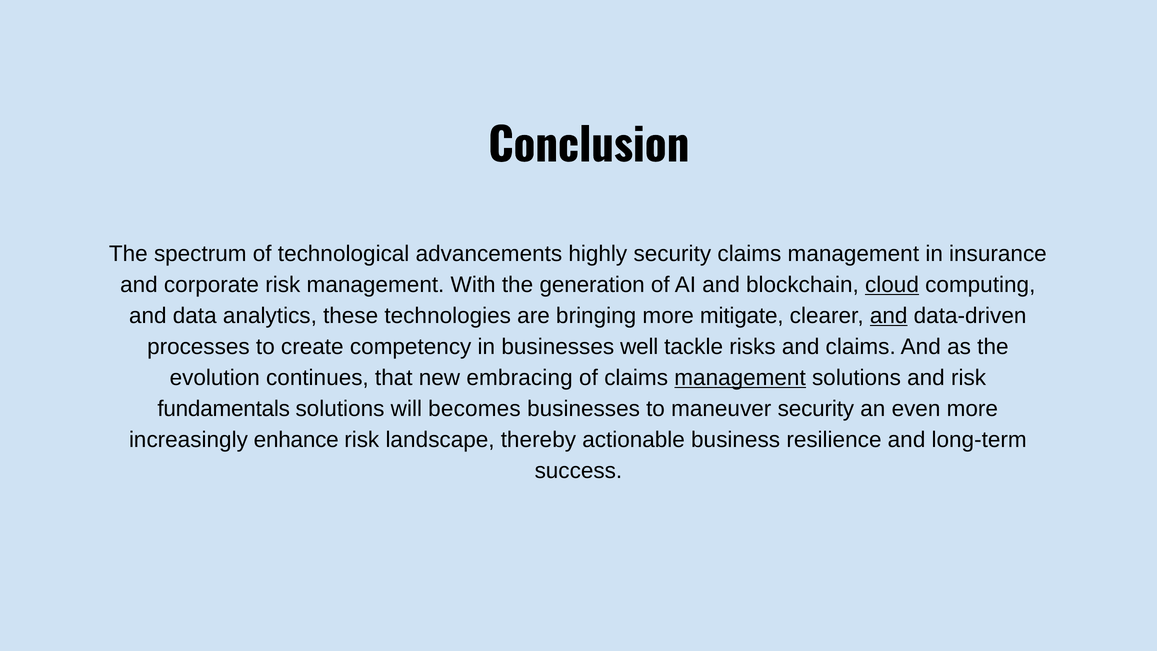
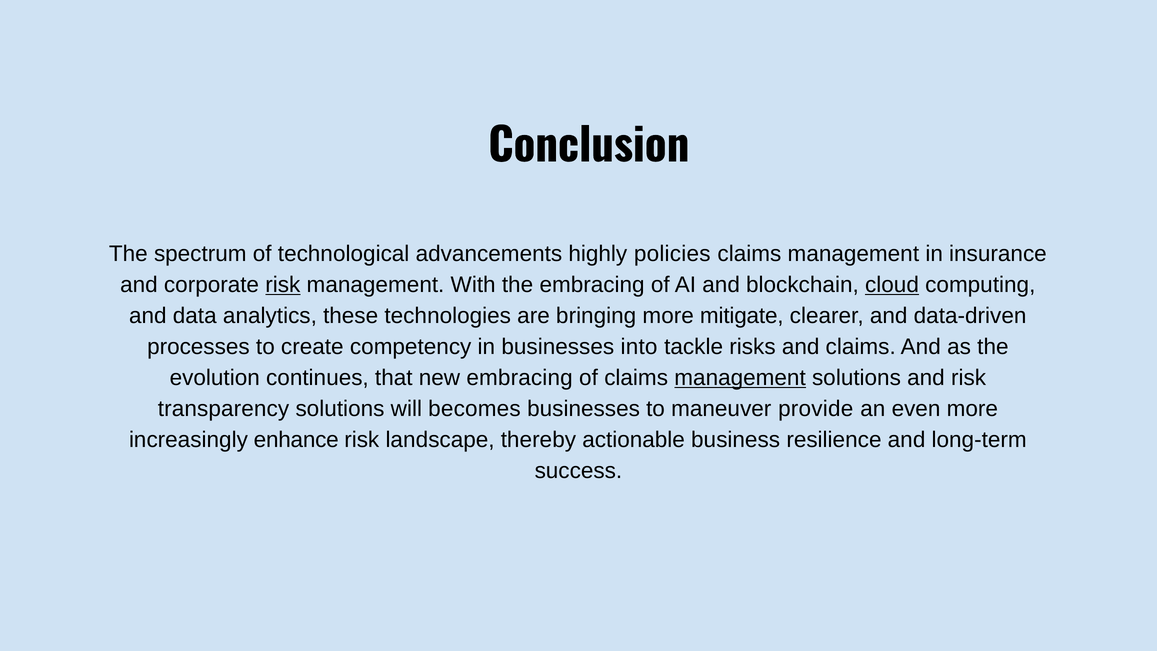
highly security: security -> policies (672, 254)
risk underline: none -> present (283, 285)
the generation: generation -> embracing (592, 285)
and underline: present -> none (889, 316)
well: well -> into (639, 347)
fundamentals: fundamentals -> transparency (224, 409)
maneuver security: security -> provide (816, 409)
